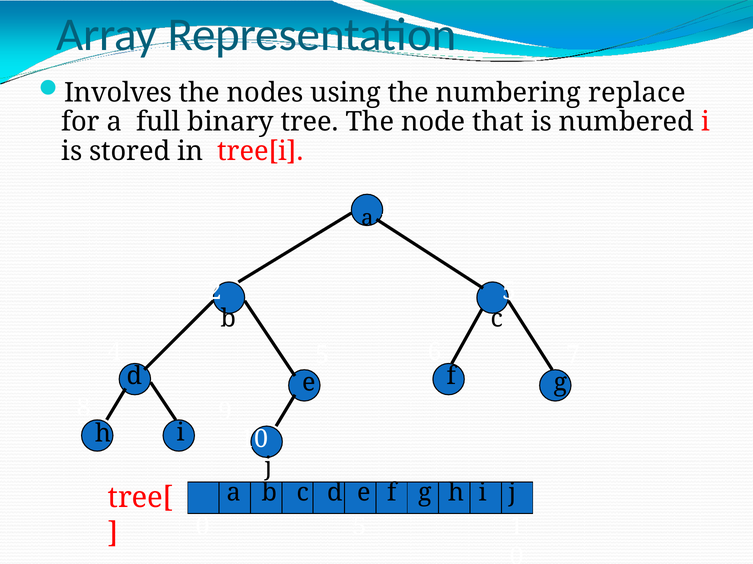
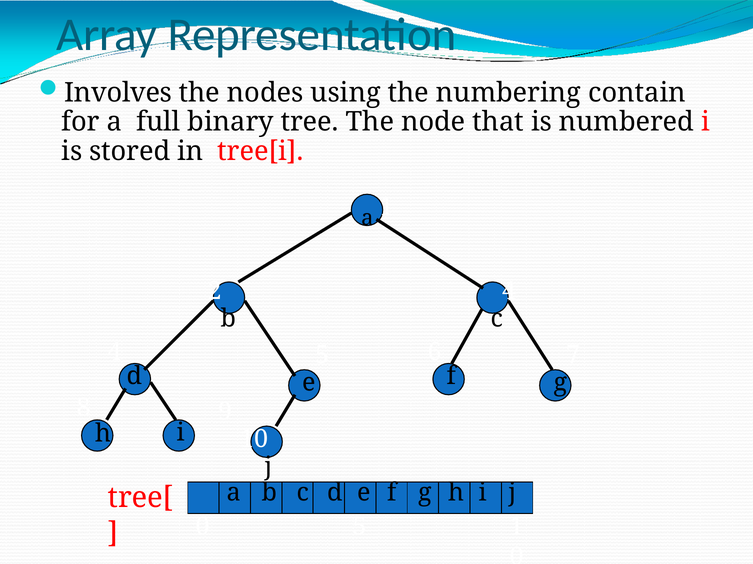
replace: replace -> contain (637, 93)
2 5: 5 -> 4 (509, 291)
